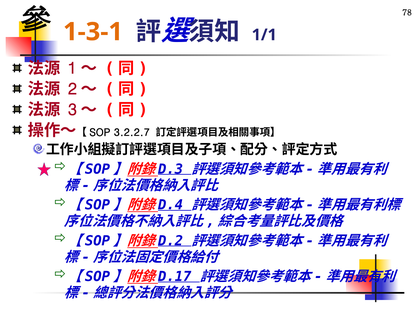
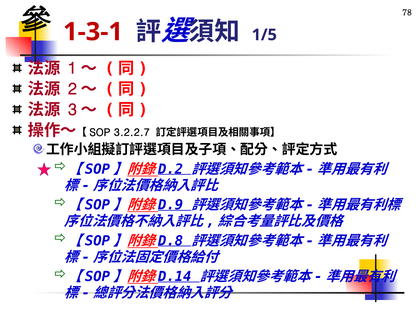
1/1: 1/1 -> 1/5 (264, 35)
1-3-1 colour: orange -> red (93, 32)
D.3: D.3 -> D.2 (171, 169)
D.4: D.4 -> D.9 (171, 205)
D.2: D.2 -> D.8 (171, 241)
D.17: D.17 -> D.14 (175, 277)
